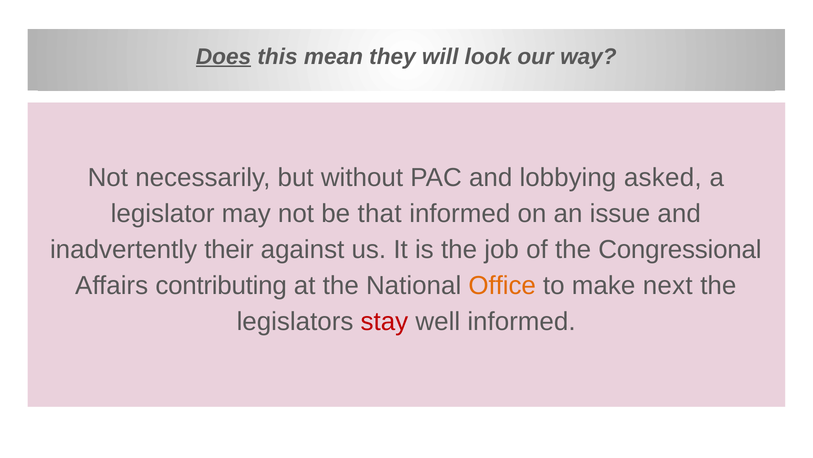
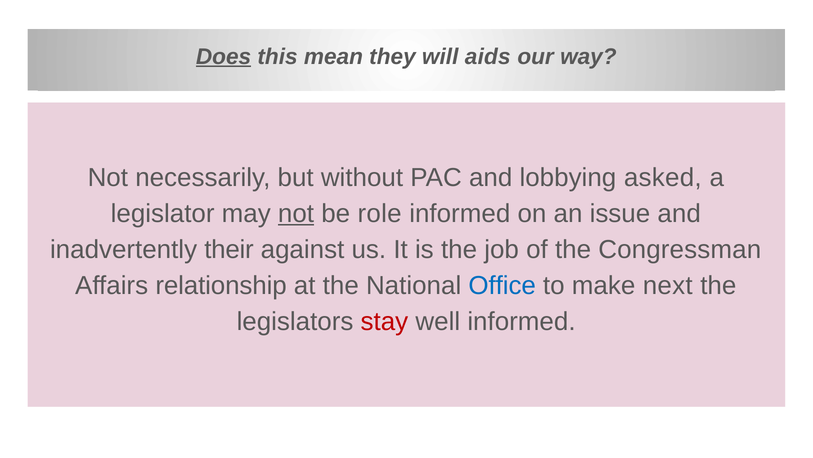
look: look -> aids (488, 56)
not underline: none -> present (296, 213)
that: that -> role (380, 213)
Congressional: Congressional -> Congressman (680, 249)
contributing: contributing -> relationship (221, 285)
Office colour: orange -> blue (502, 285)
